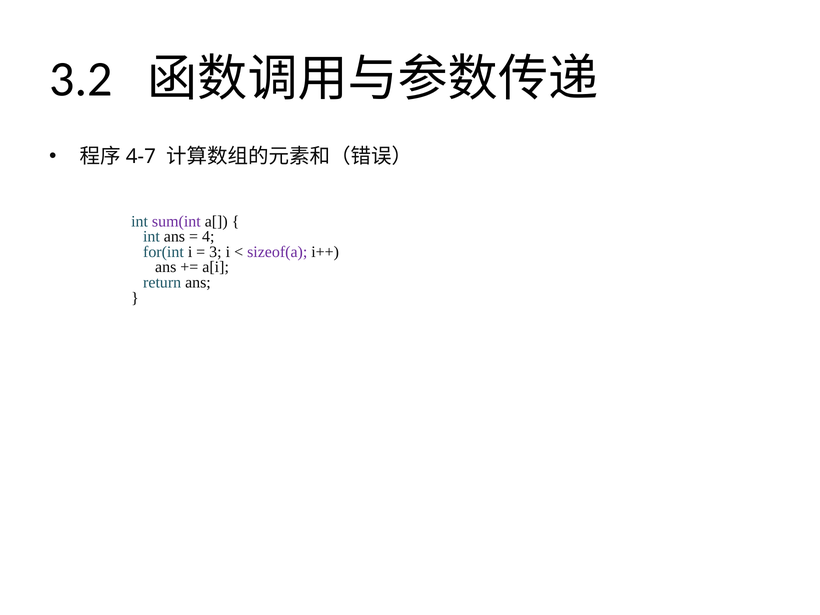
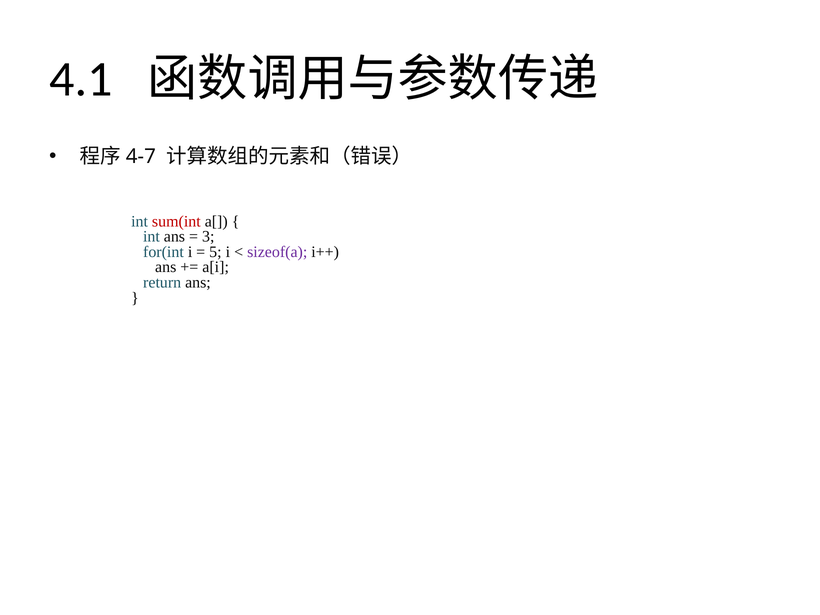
3.2: 3.2 -> 4.1 (81, 79)
sum(int colour: purple -> red (176, 221)
4: 4 -> 3 (208, 237)
3: 3 -> 5 (215, 252)
